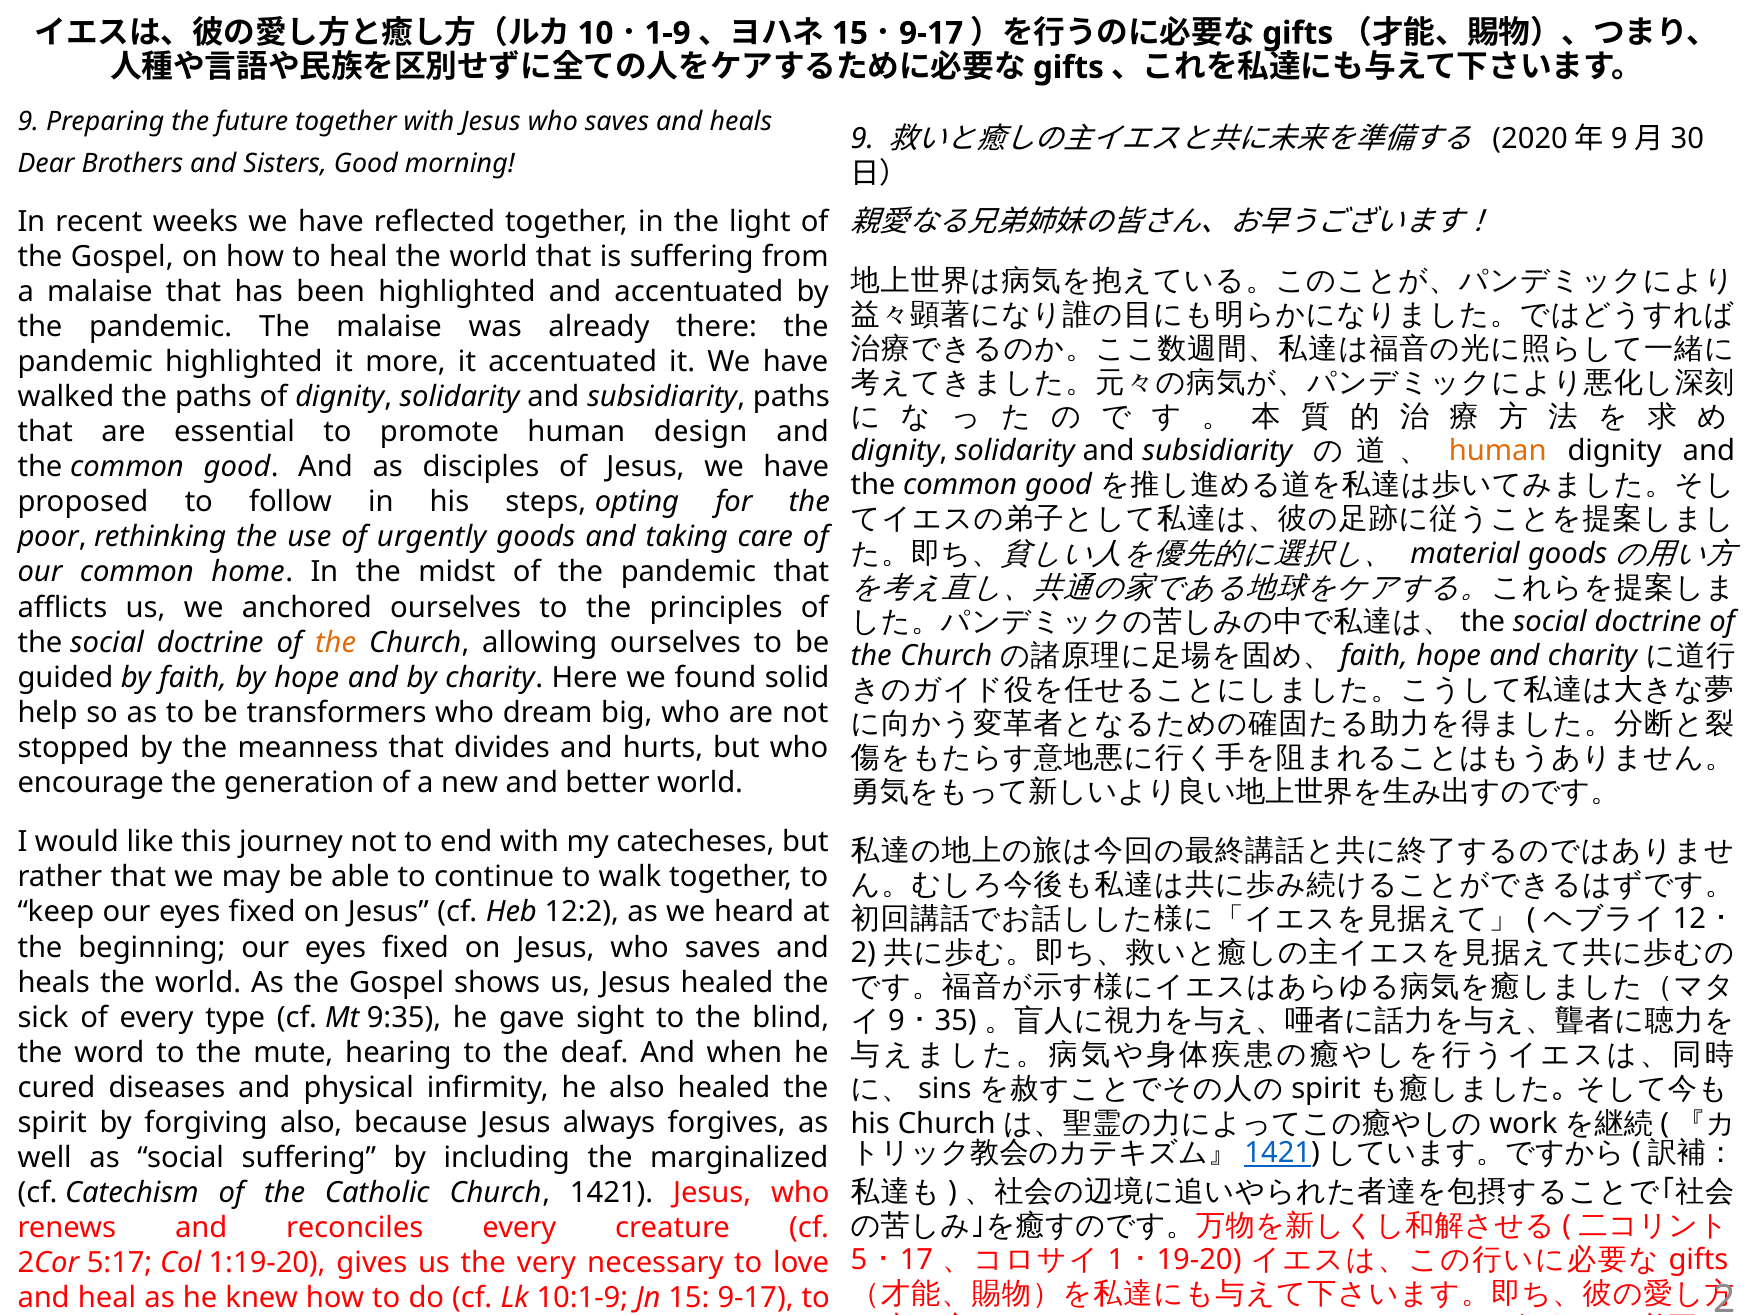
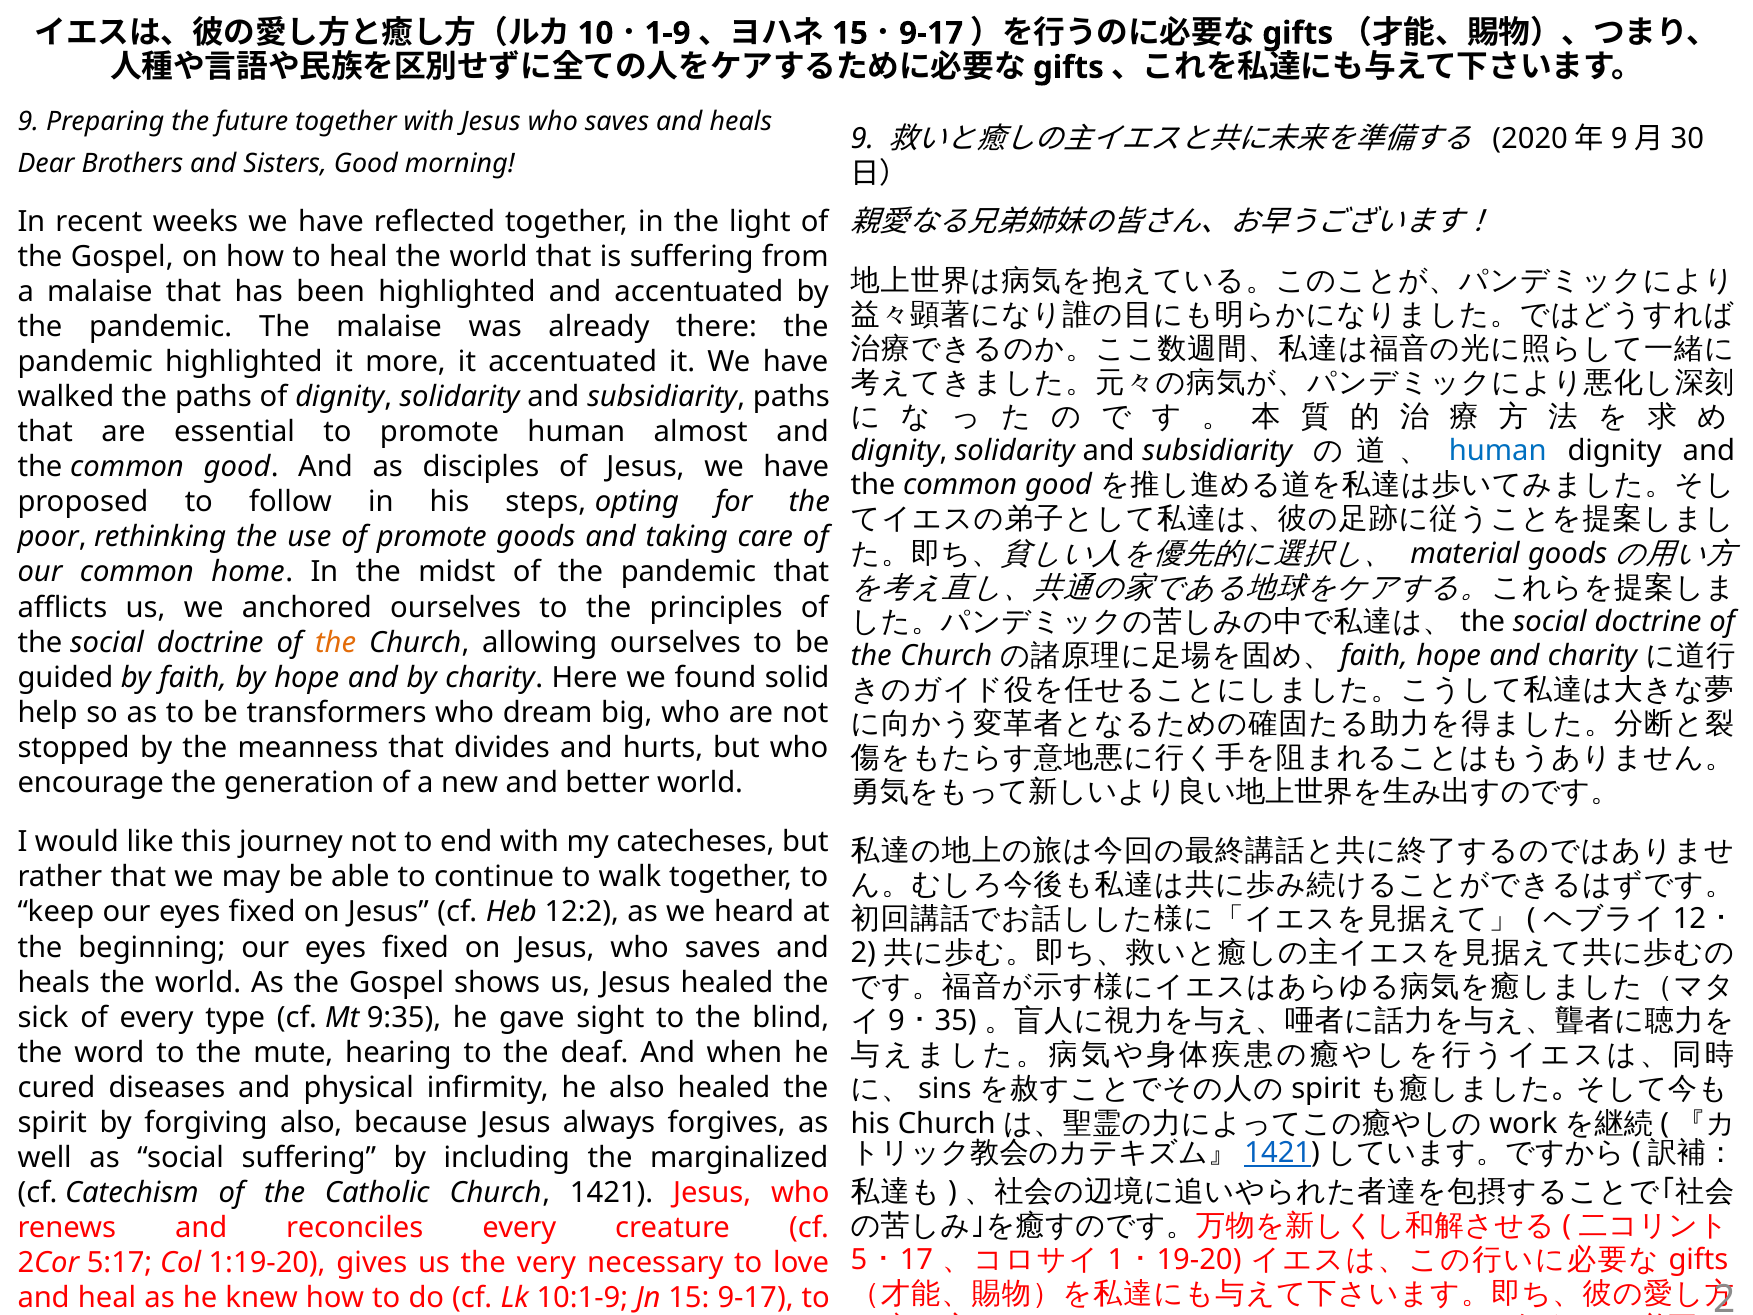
design: design -> almost (701, 432)
human colour: orange -> blue (1498, 451)
of urgently: urgently -> promote (432, 537)
